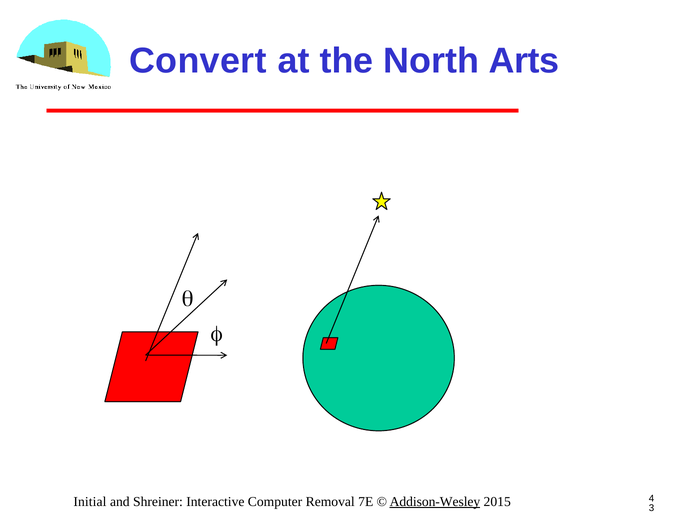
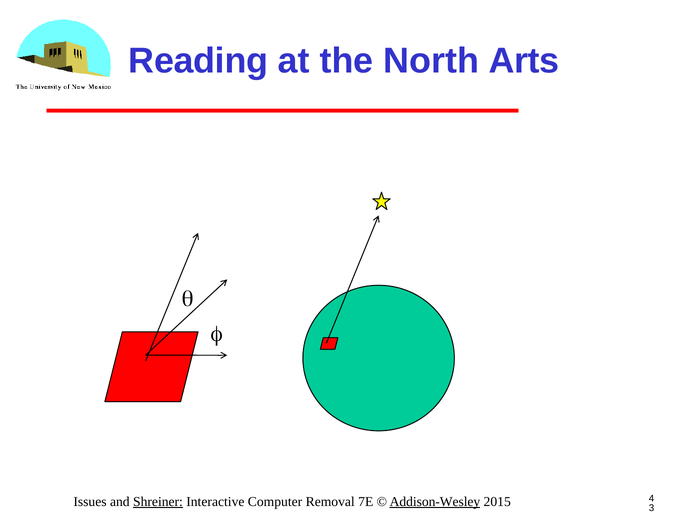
Convert: Convert -> Reading (198, 61)
Initial: Initial -> Issues (90, 502)
Shreiner underline: none -> present (158, 502)
